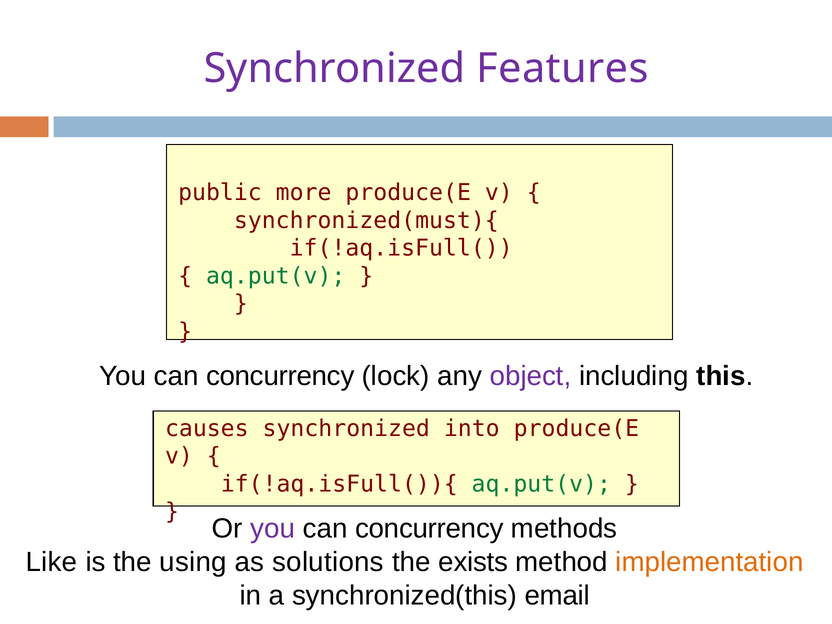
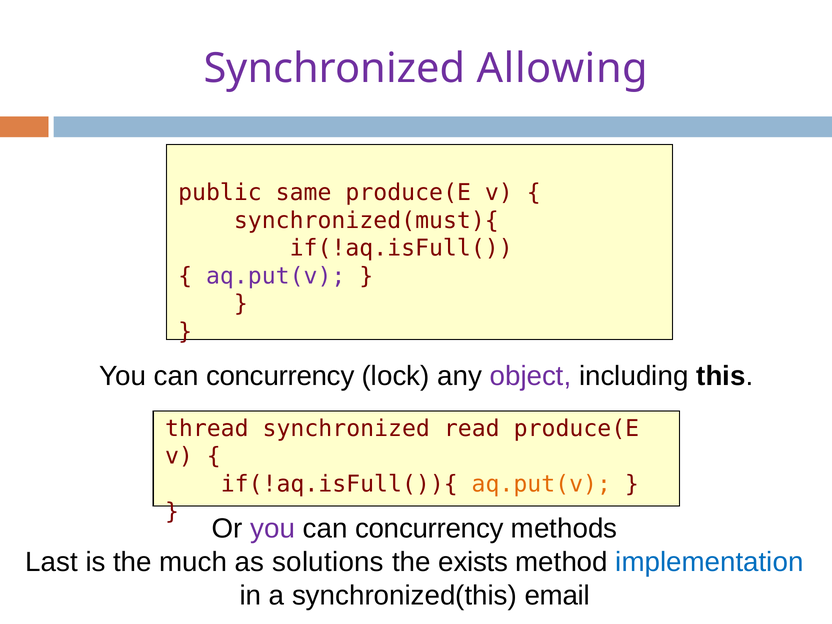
Features: Features -> Allowing (562, 69)
more: more -> same (304, 193)
aq.put(v colour: green -> purple (276, 276)
causes: causes -> thread (207, 429)
into: into -> read (472, 429)
aq.put(v colour: green -> orange (541, 484)
Like: Like -> Last (52, 562)
using: using -> much (193, 562)
implementation colour: orange -> blue (709, 562)
